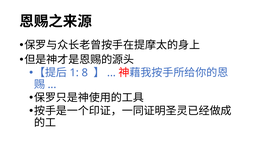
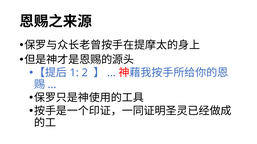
8: 8 -> 2 (85, 73)
